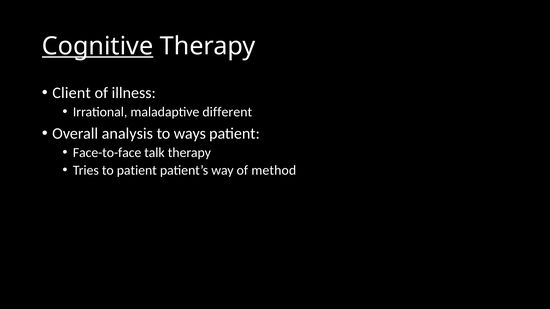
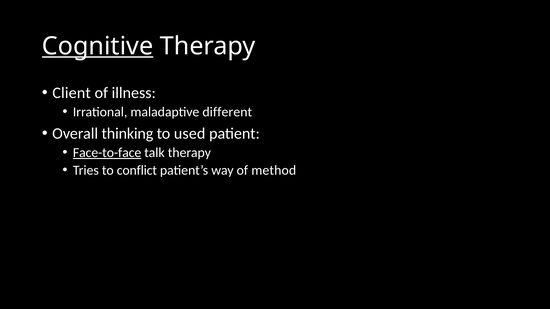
analysis: analysis -> thinking (127, 134)
ways: ways -> used (190, 134)
Face-to-face underline: none -> present (107, 153)
to patient: patient -> conflict (137, 170)
